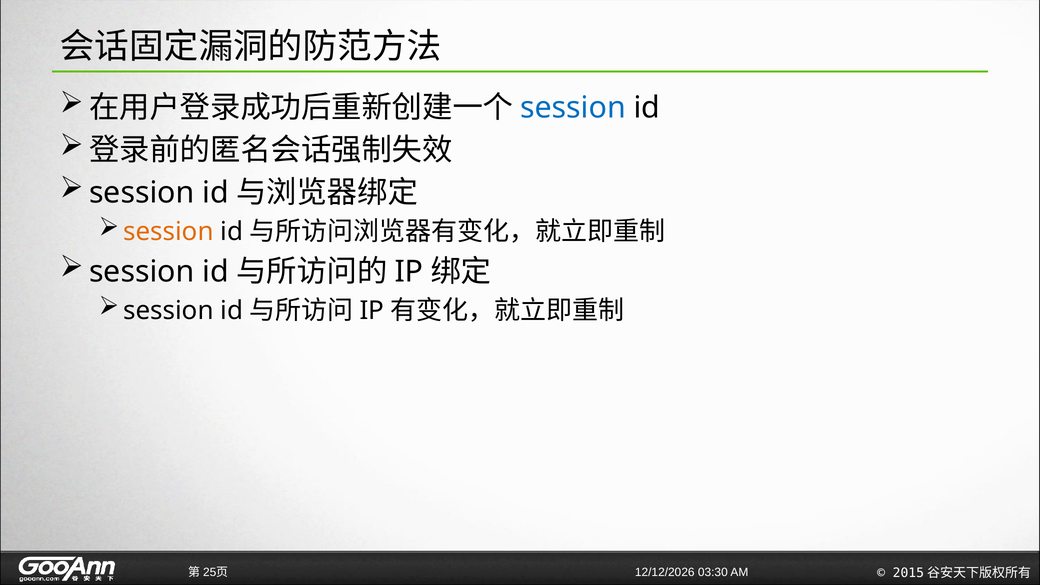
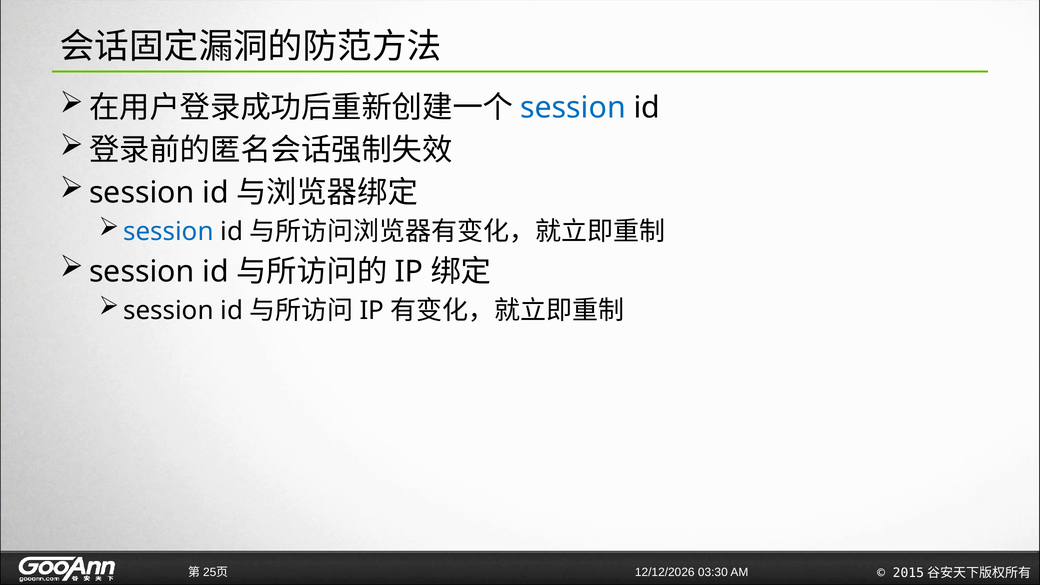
session colour: orange -> blue (168, 232)
